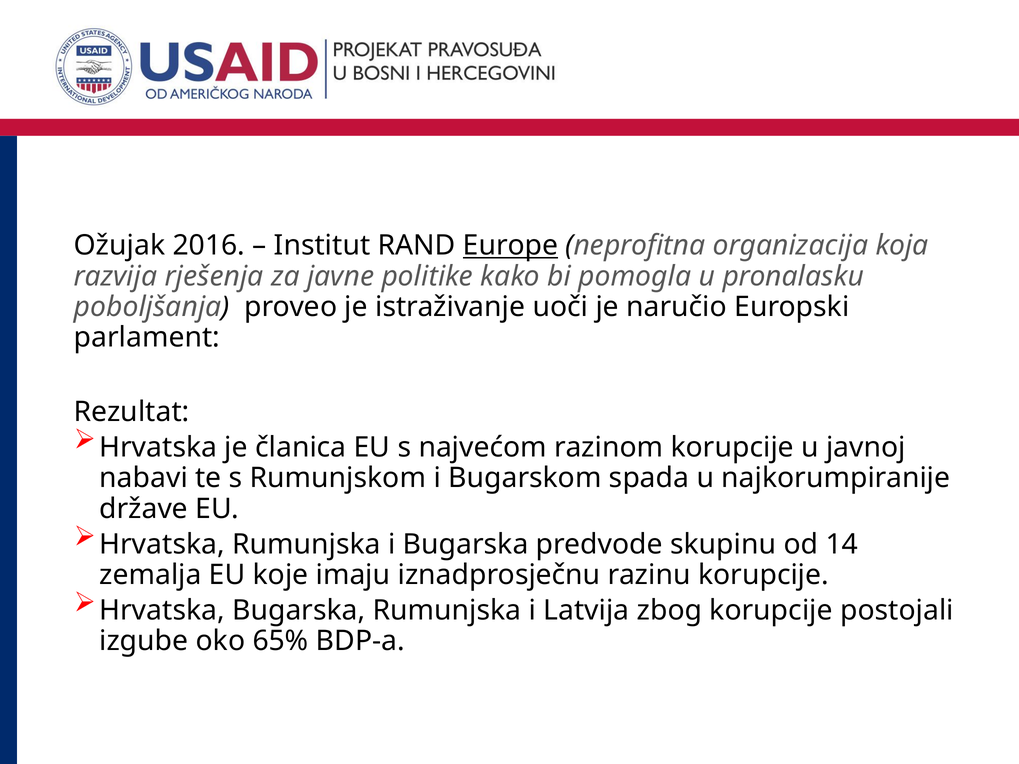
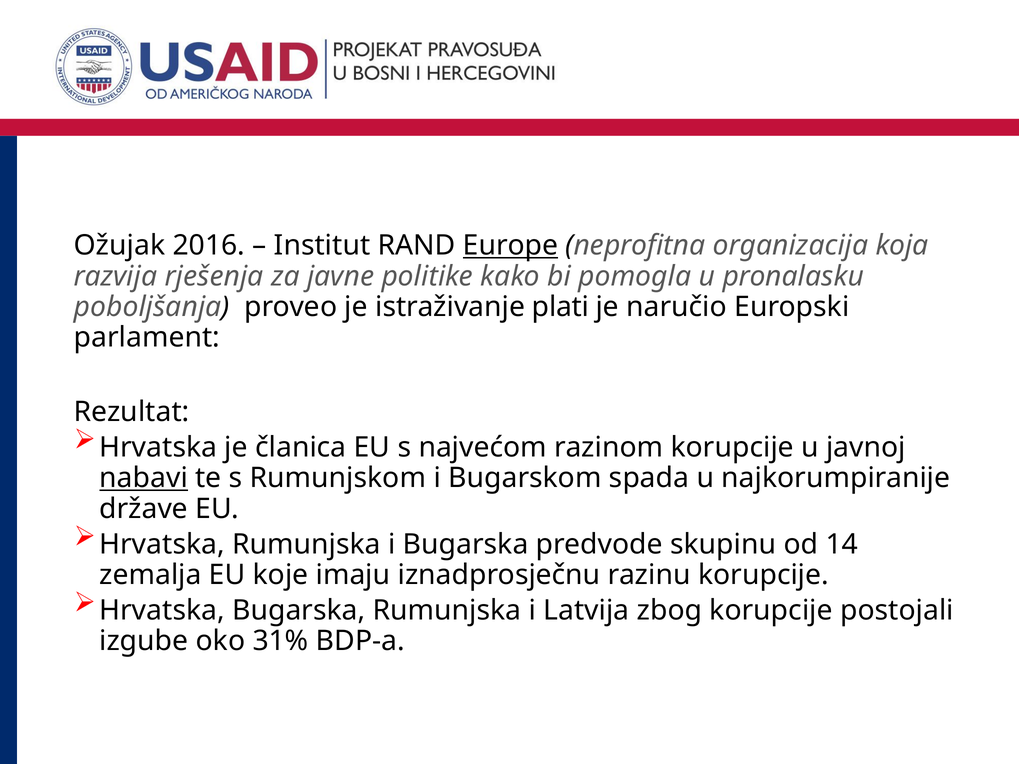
uoči: uoči -> plati (561, 307)
nabavi underline: none -> present (144, 478)
65%: 65% -> 31% (281, 641)
